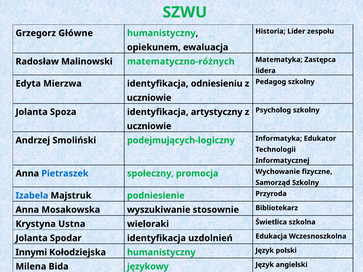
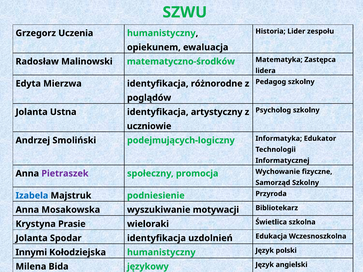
Główne: Główne -> Uczenia (76, 33)
matematyczno-różnych: matematyczno-różnych -> matematyczno-środków (181, 62)
odniesieniu: odniesieniu -> różnorodne (217, 84)
uczniowie: uczniowie -> poglądów (149, 98)
Spoza: Spoza -> Ustna (63, 112)
Pietraszek colour: blue -> purple (65, 174)
stosownie: stosownie -> motywacji (216, 210)
Ustna: Ustna -> Prasie (72, 224)
